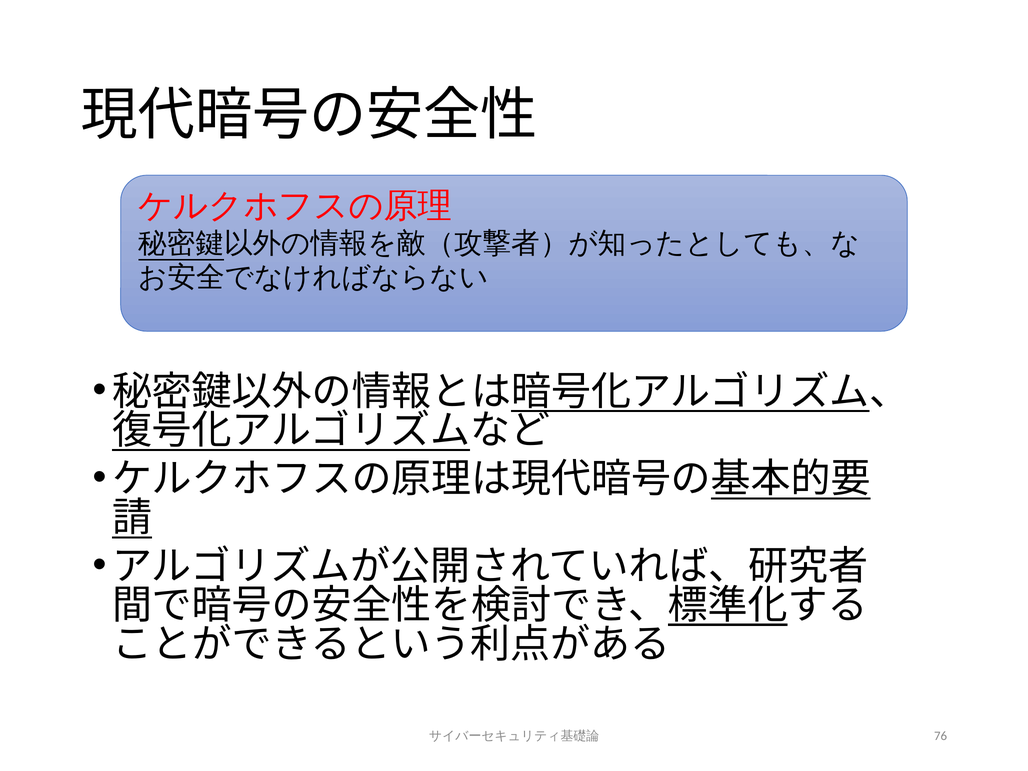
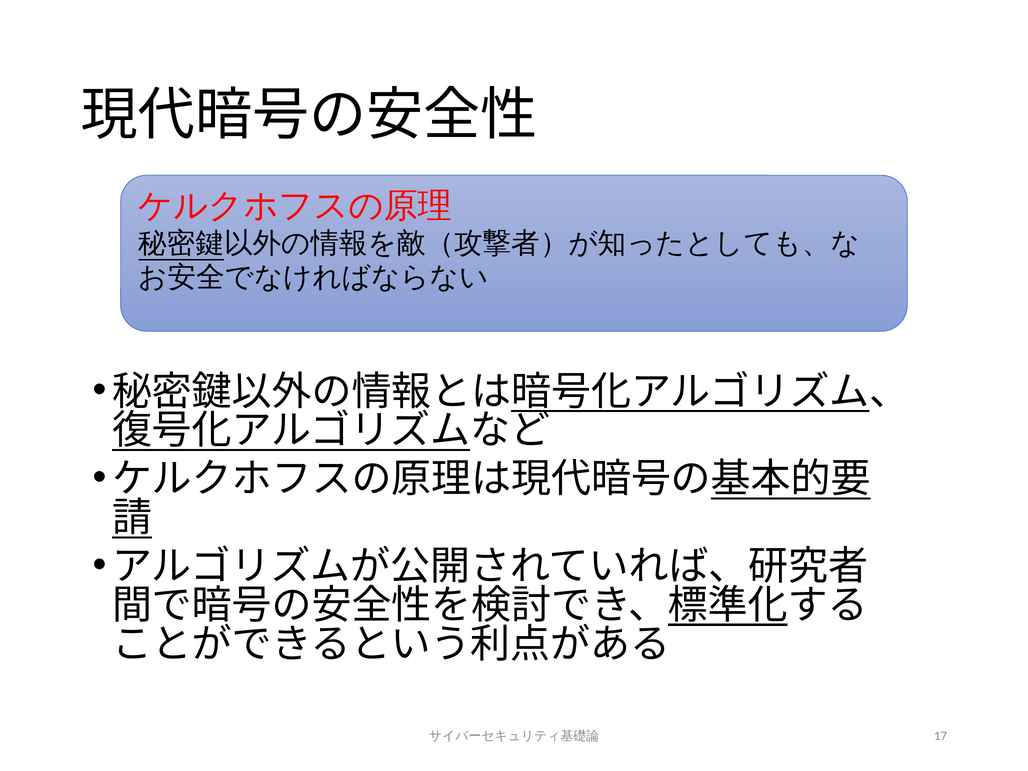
76: 76 -> 17 (941, 736)
